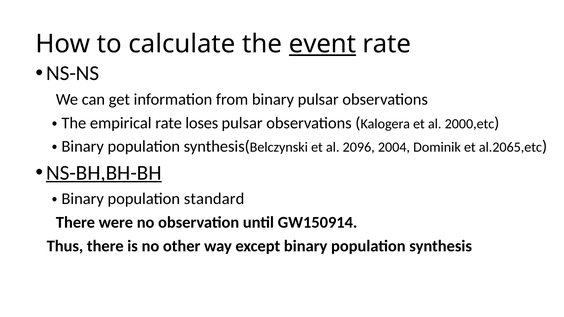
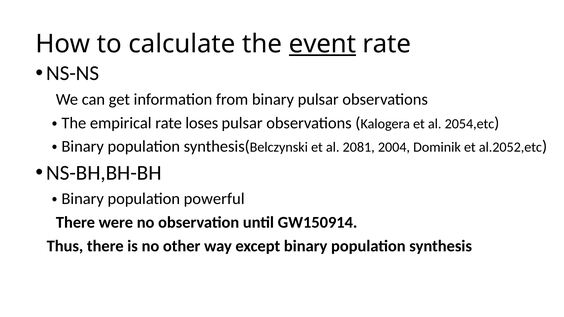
2000,etc: 2000,etc -> 2054,etc (469, 124)
2096: 2096 -> 2081 (359, 147)
al.2065,etc: al.2065,etc -> al.2052,etc (510, 147)
NS-BH,BH-BH underline: present -> none (104, 173)
standard: standard -> powerful (214, 199)
